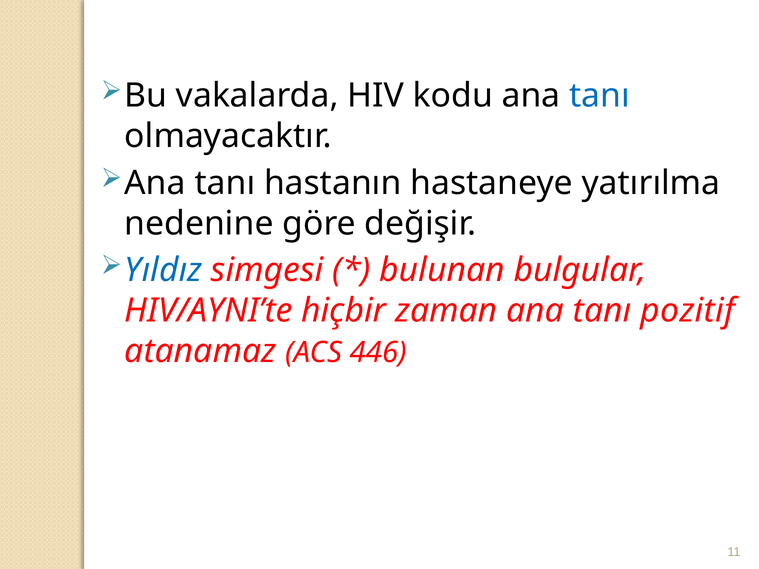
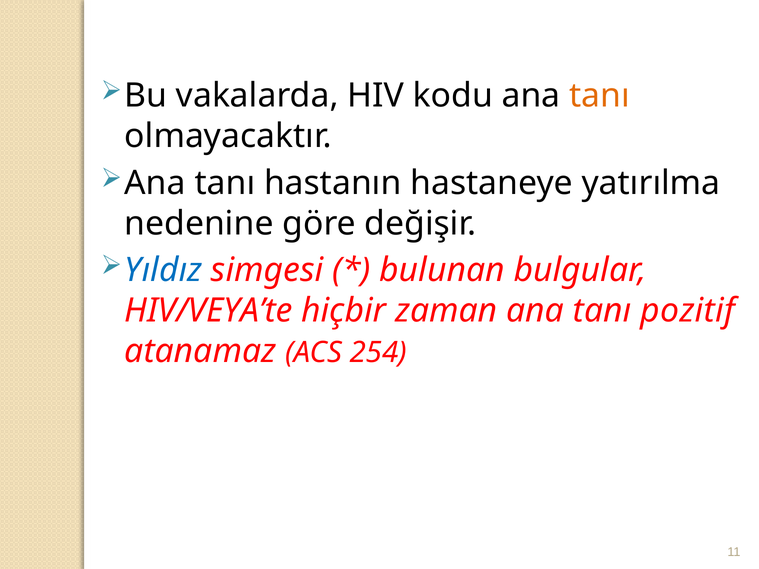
tanı colour: blue -> orange (599, 96)
HIV/AYNI’te: HIV/AYNI’te -> HIV/VEYA’te (208, 311)
446: 446 -> 254 (378, 353)
